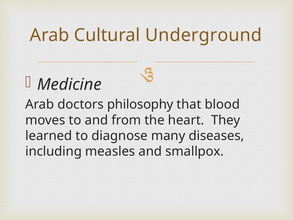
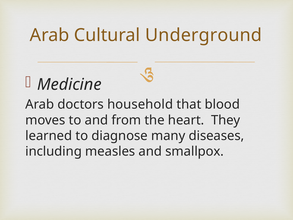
philosophy: philosophy -> household (140, 104)
